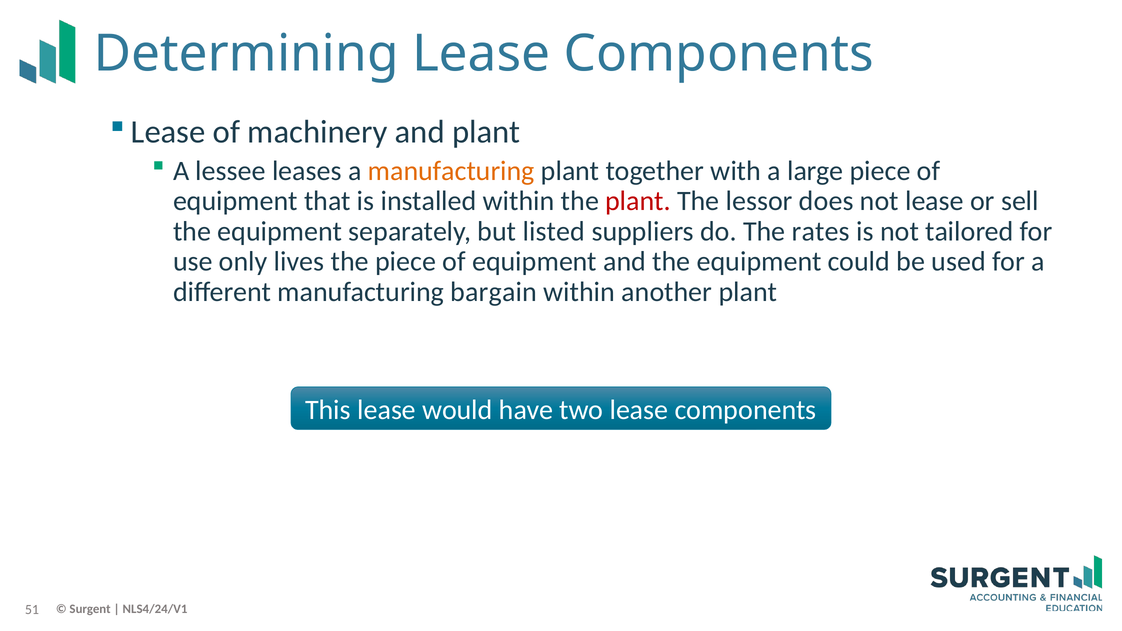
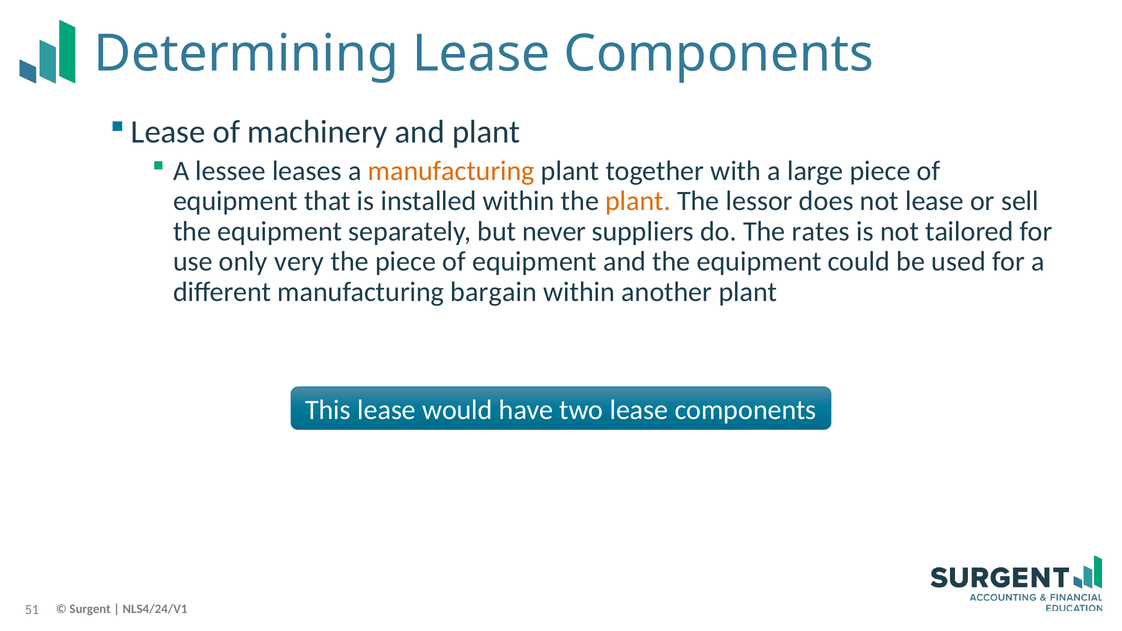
plant colour: red -> orange (638, 201)
listed: listed -> never (554, 231)
lives: lives -> very (299, 262)
